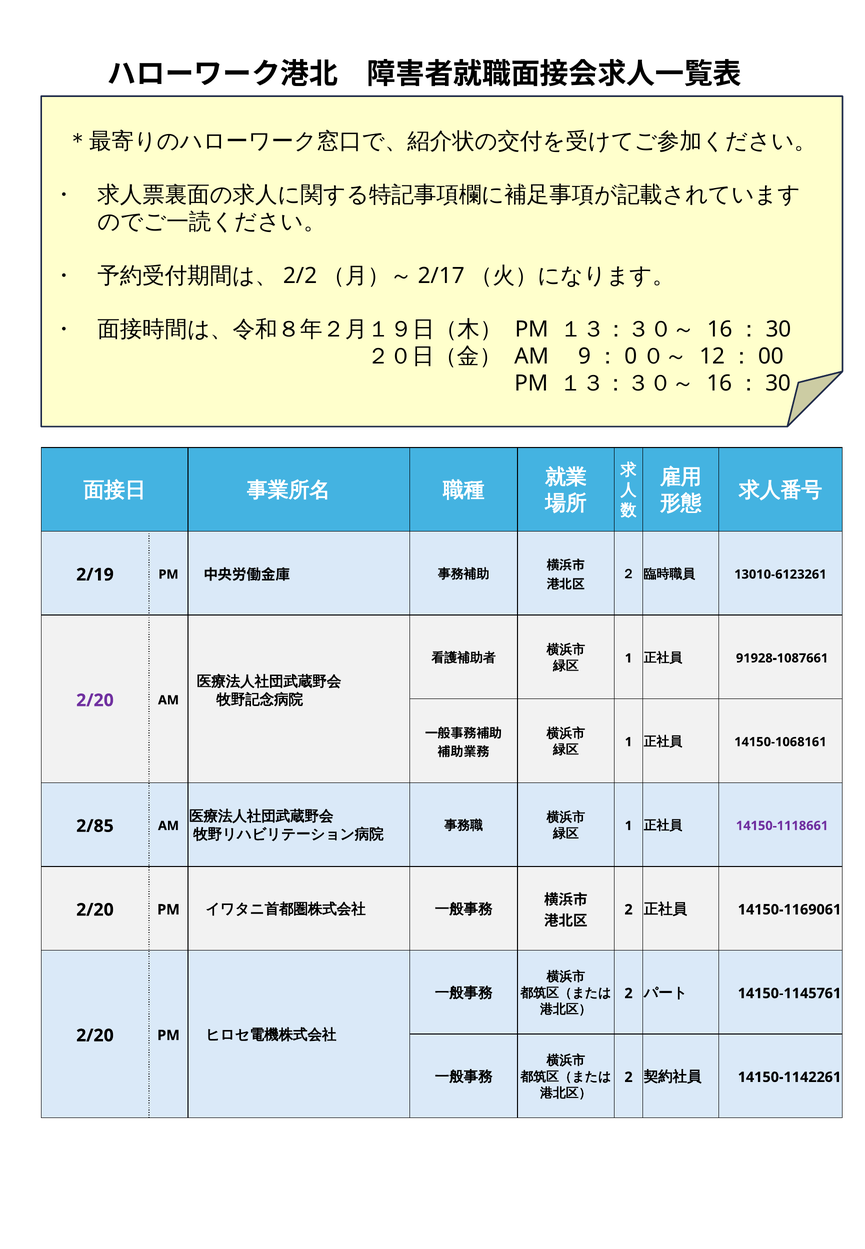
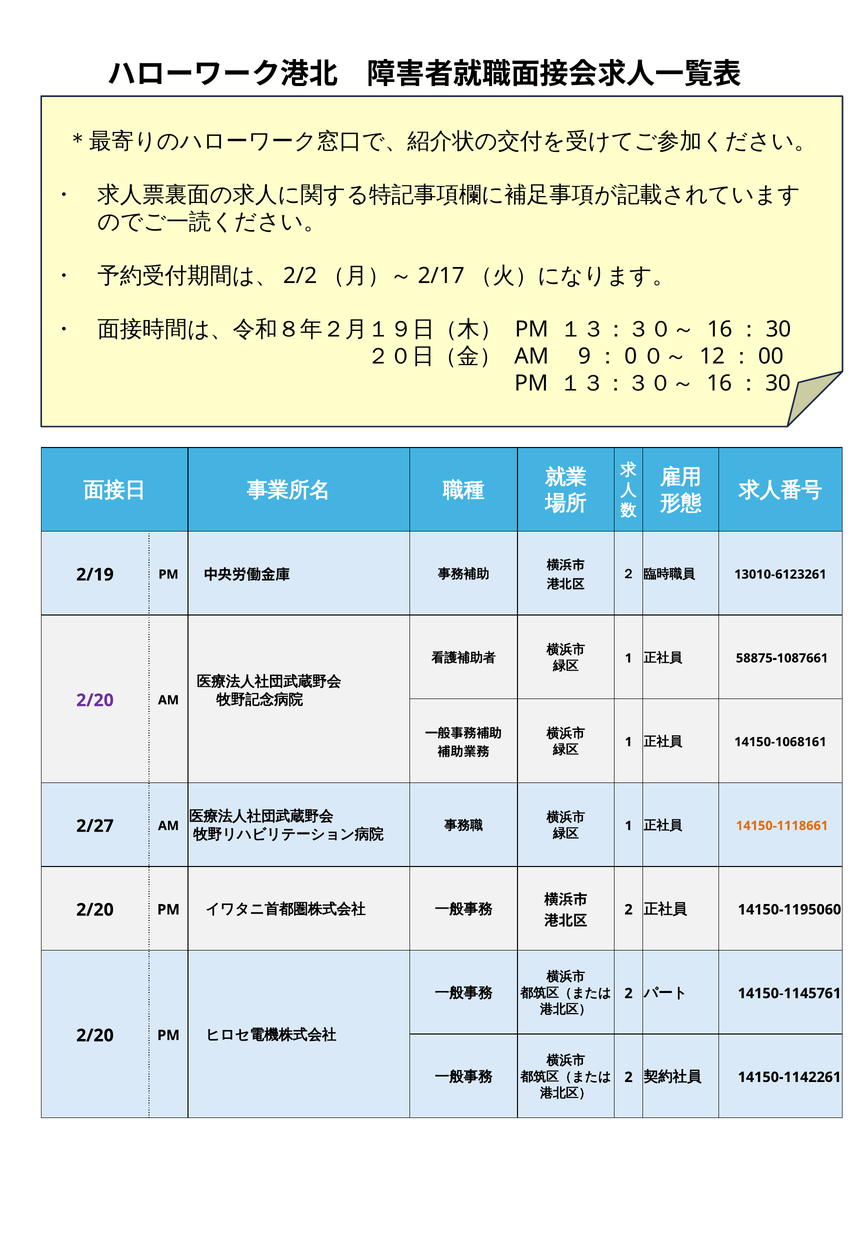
91928-1087661: 91928-1087661 -> 58875-1087661 (782, 658)
2/85: 2/85 -> 2/27 (95, 826)
14150-1118661 colour: purple -> orange (782, 826)
14150-1169061: 14150-1169061 -> 14150-1195060 (790, 910)
